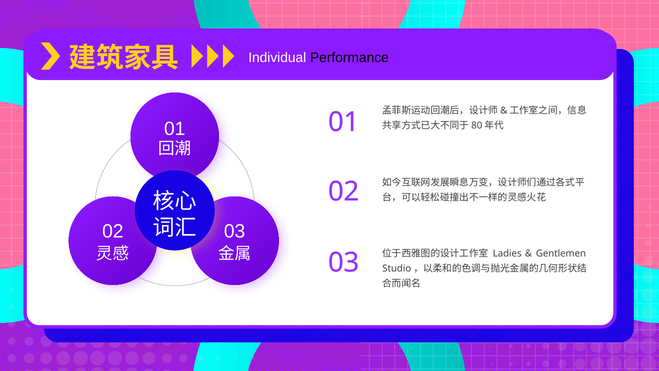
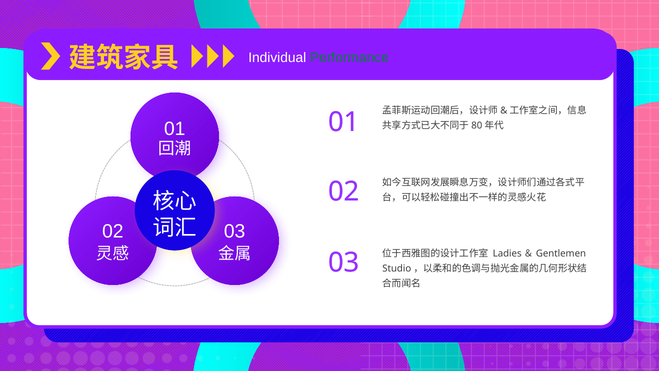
Performance colour: black -> green (349, 58)
